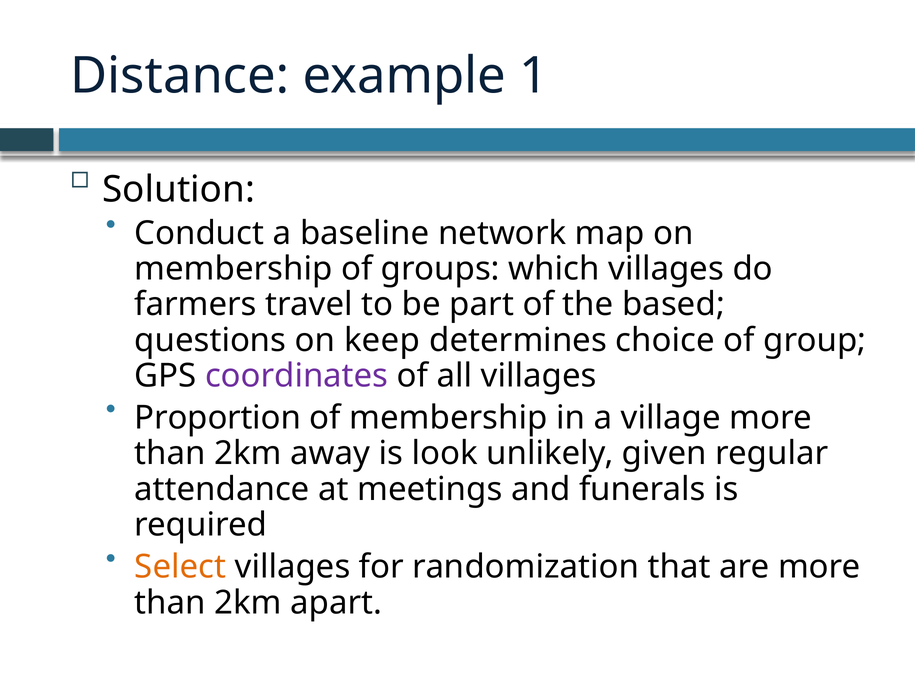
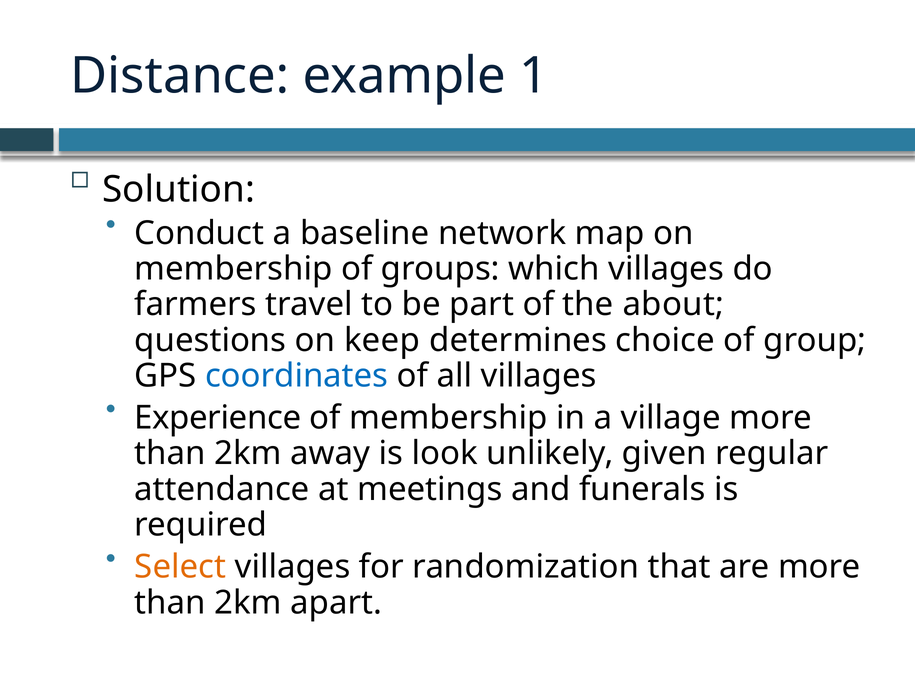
based: based -> about (673, 304)
coordinates colour: purple -> blue (297, 375)
Proportion: Proportion -> Experience (218, 417)
